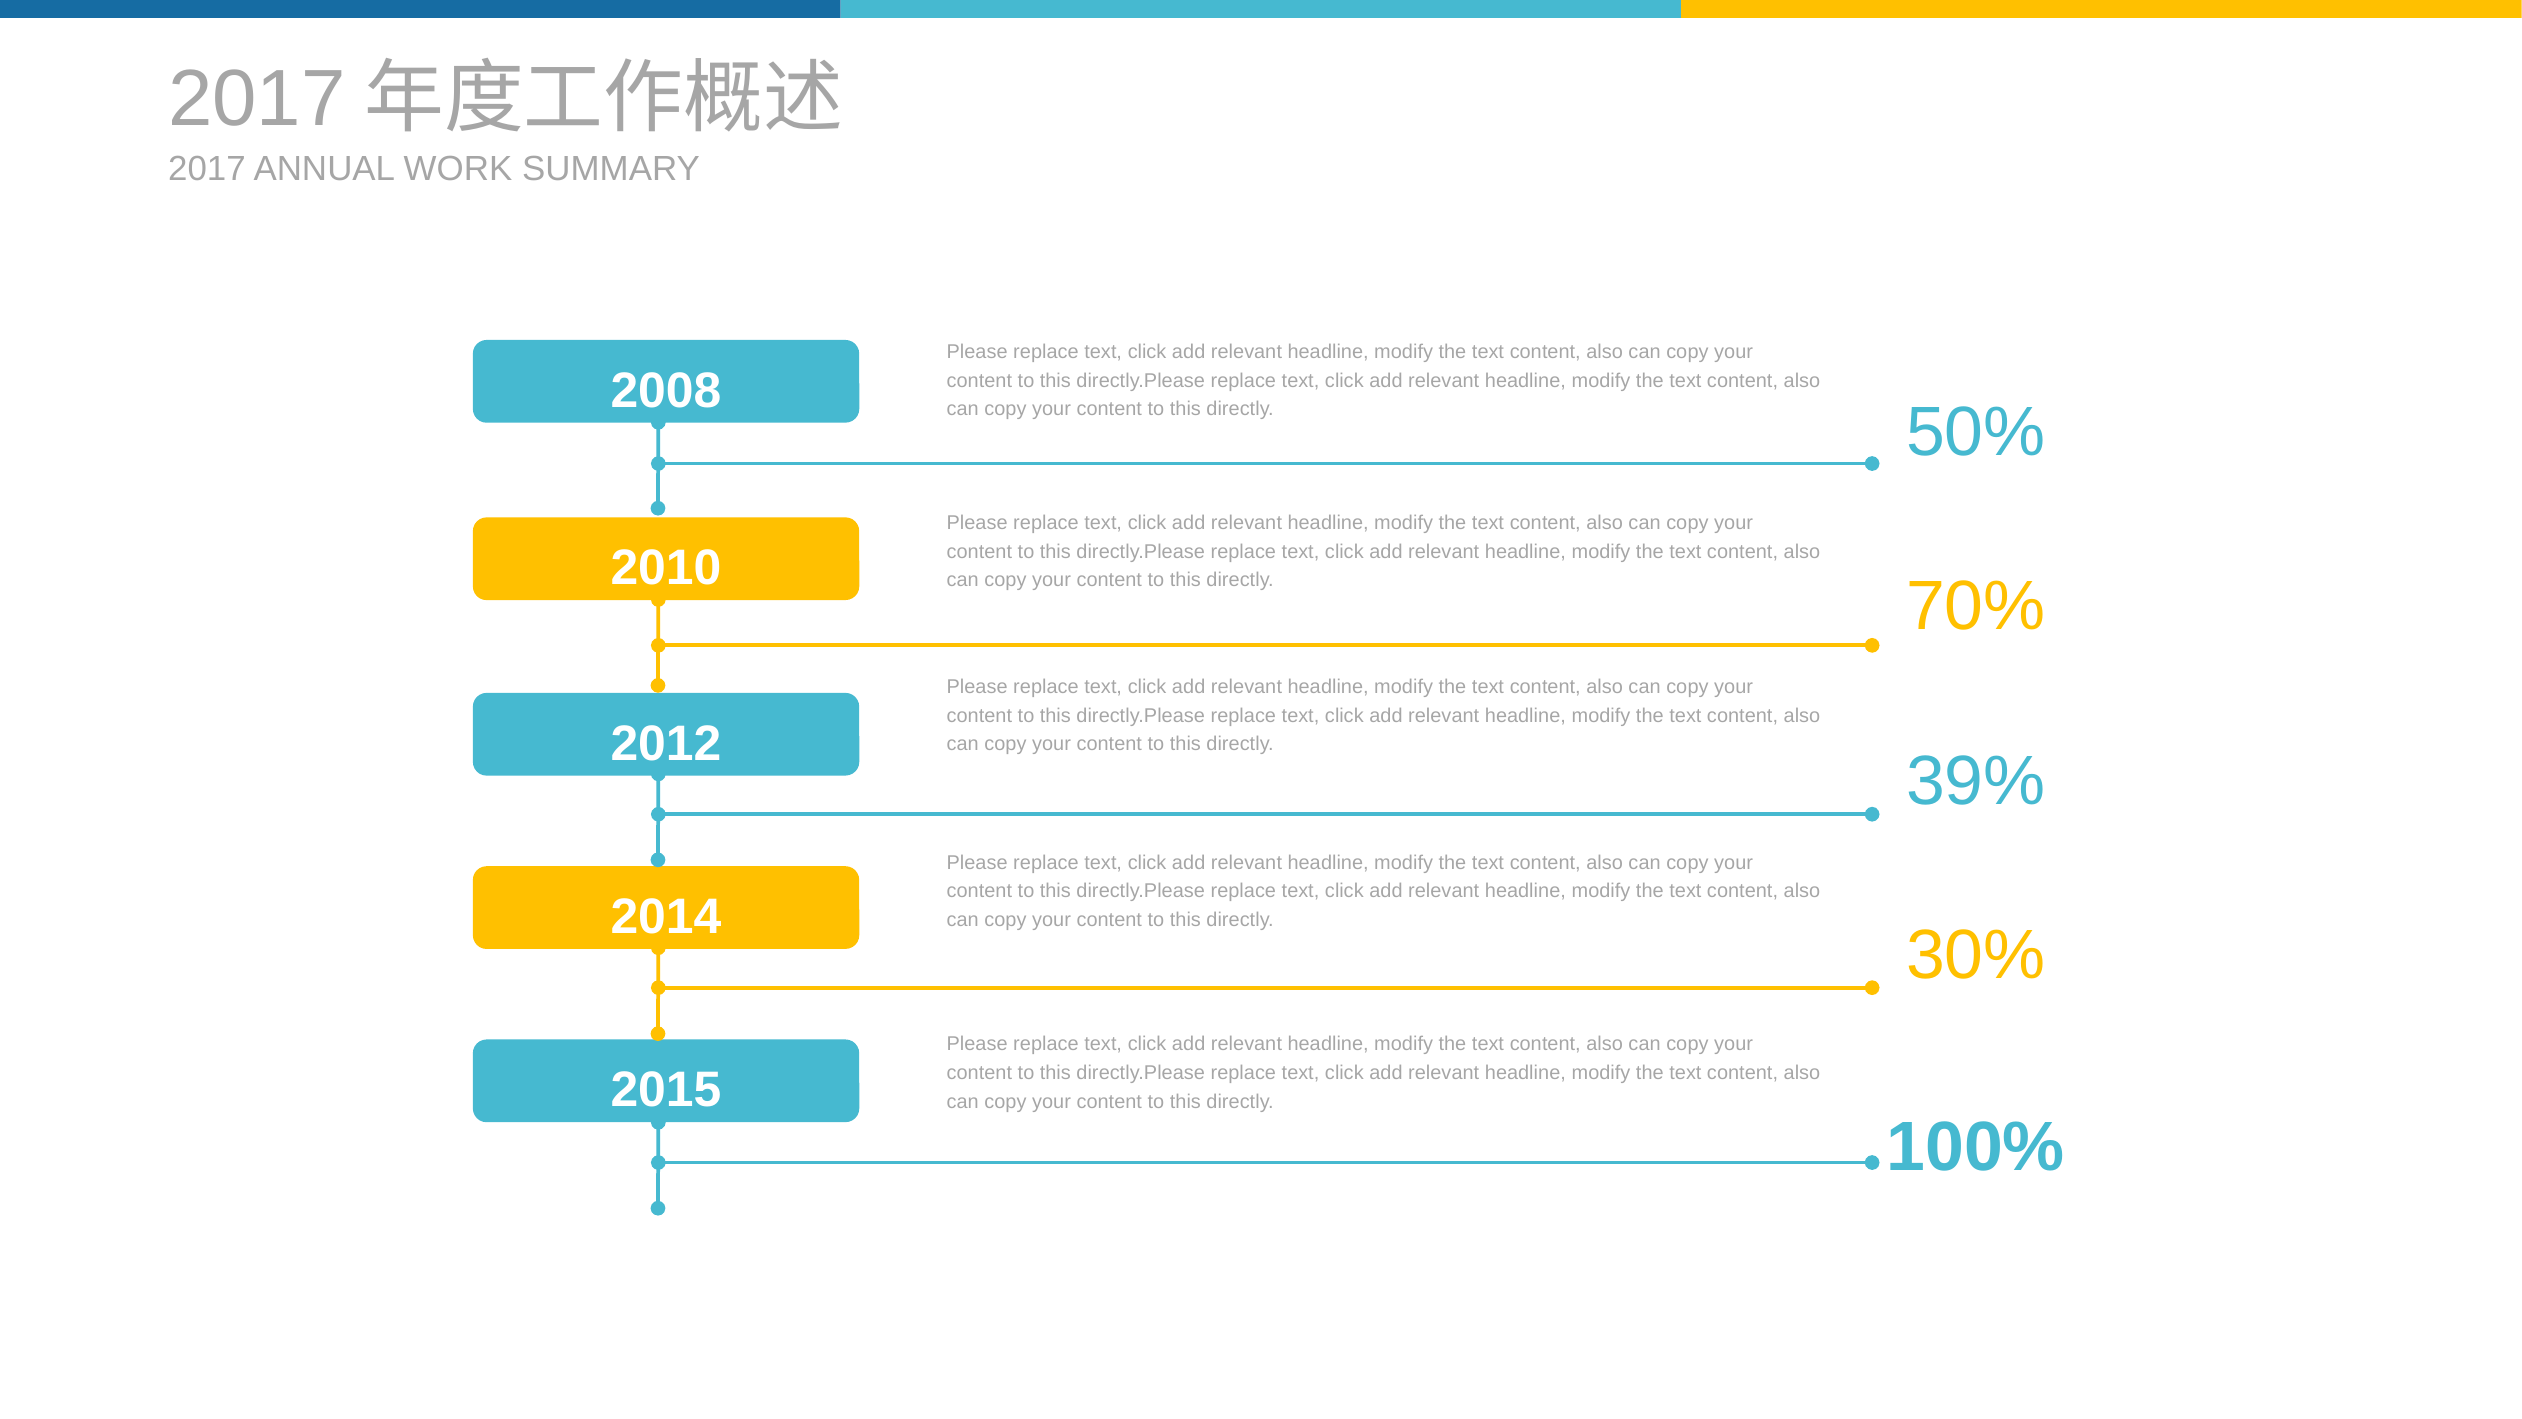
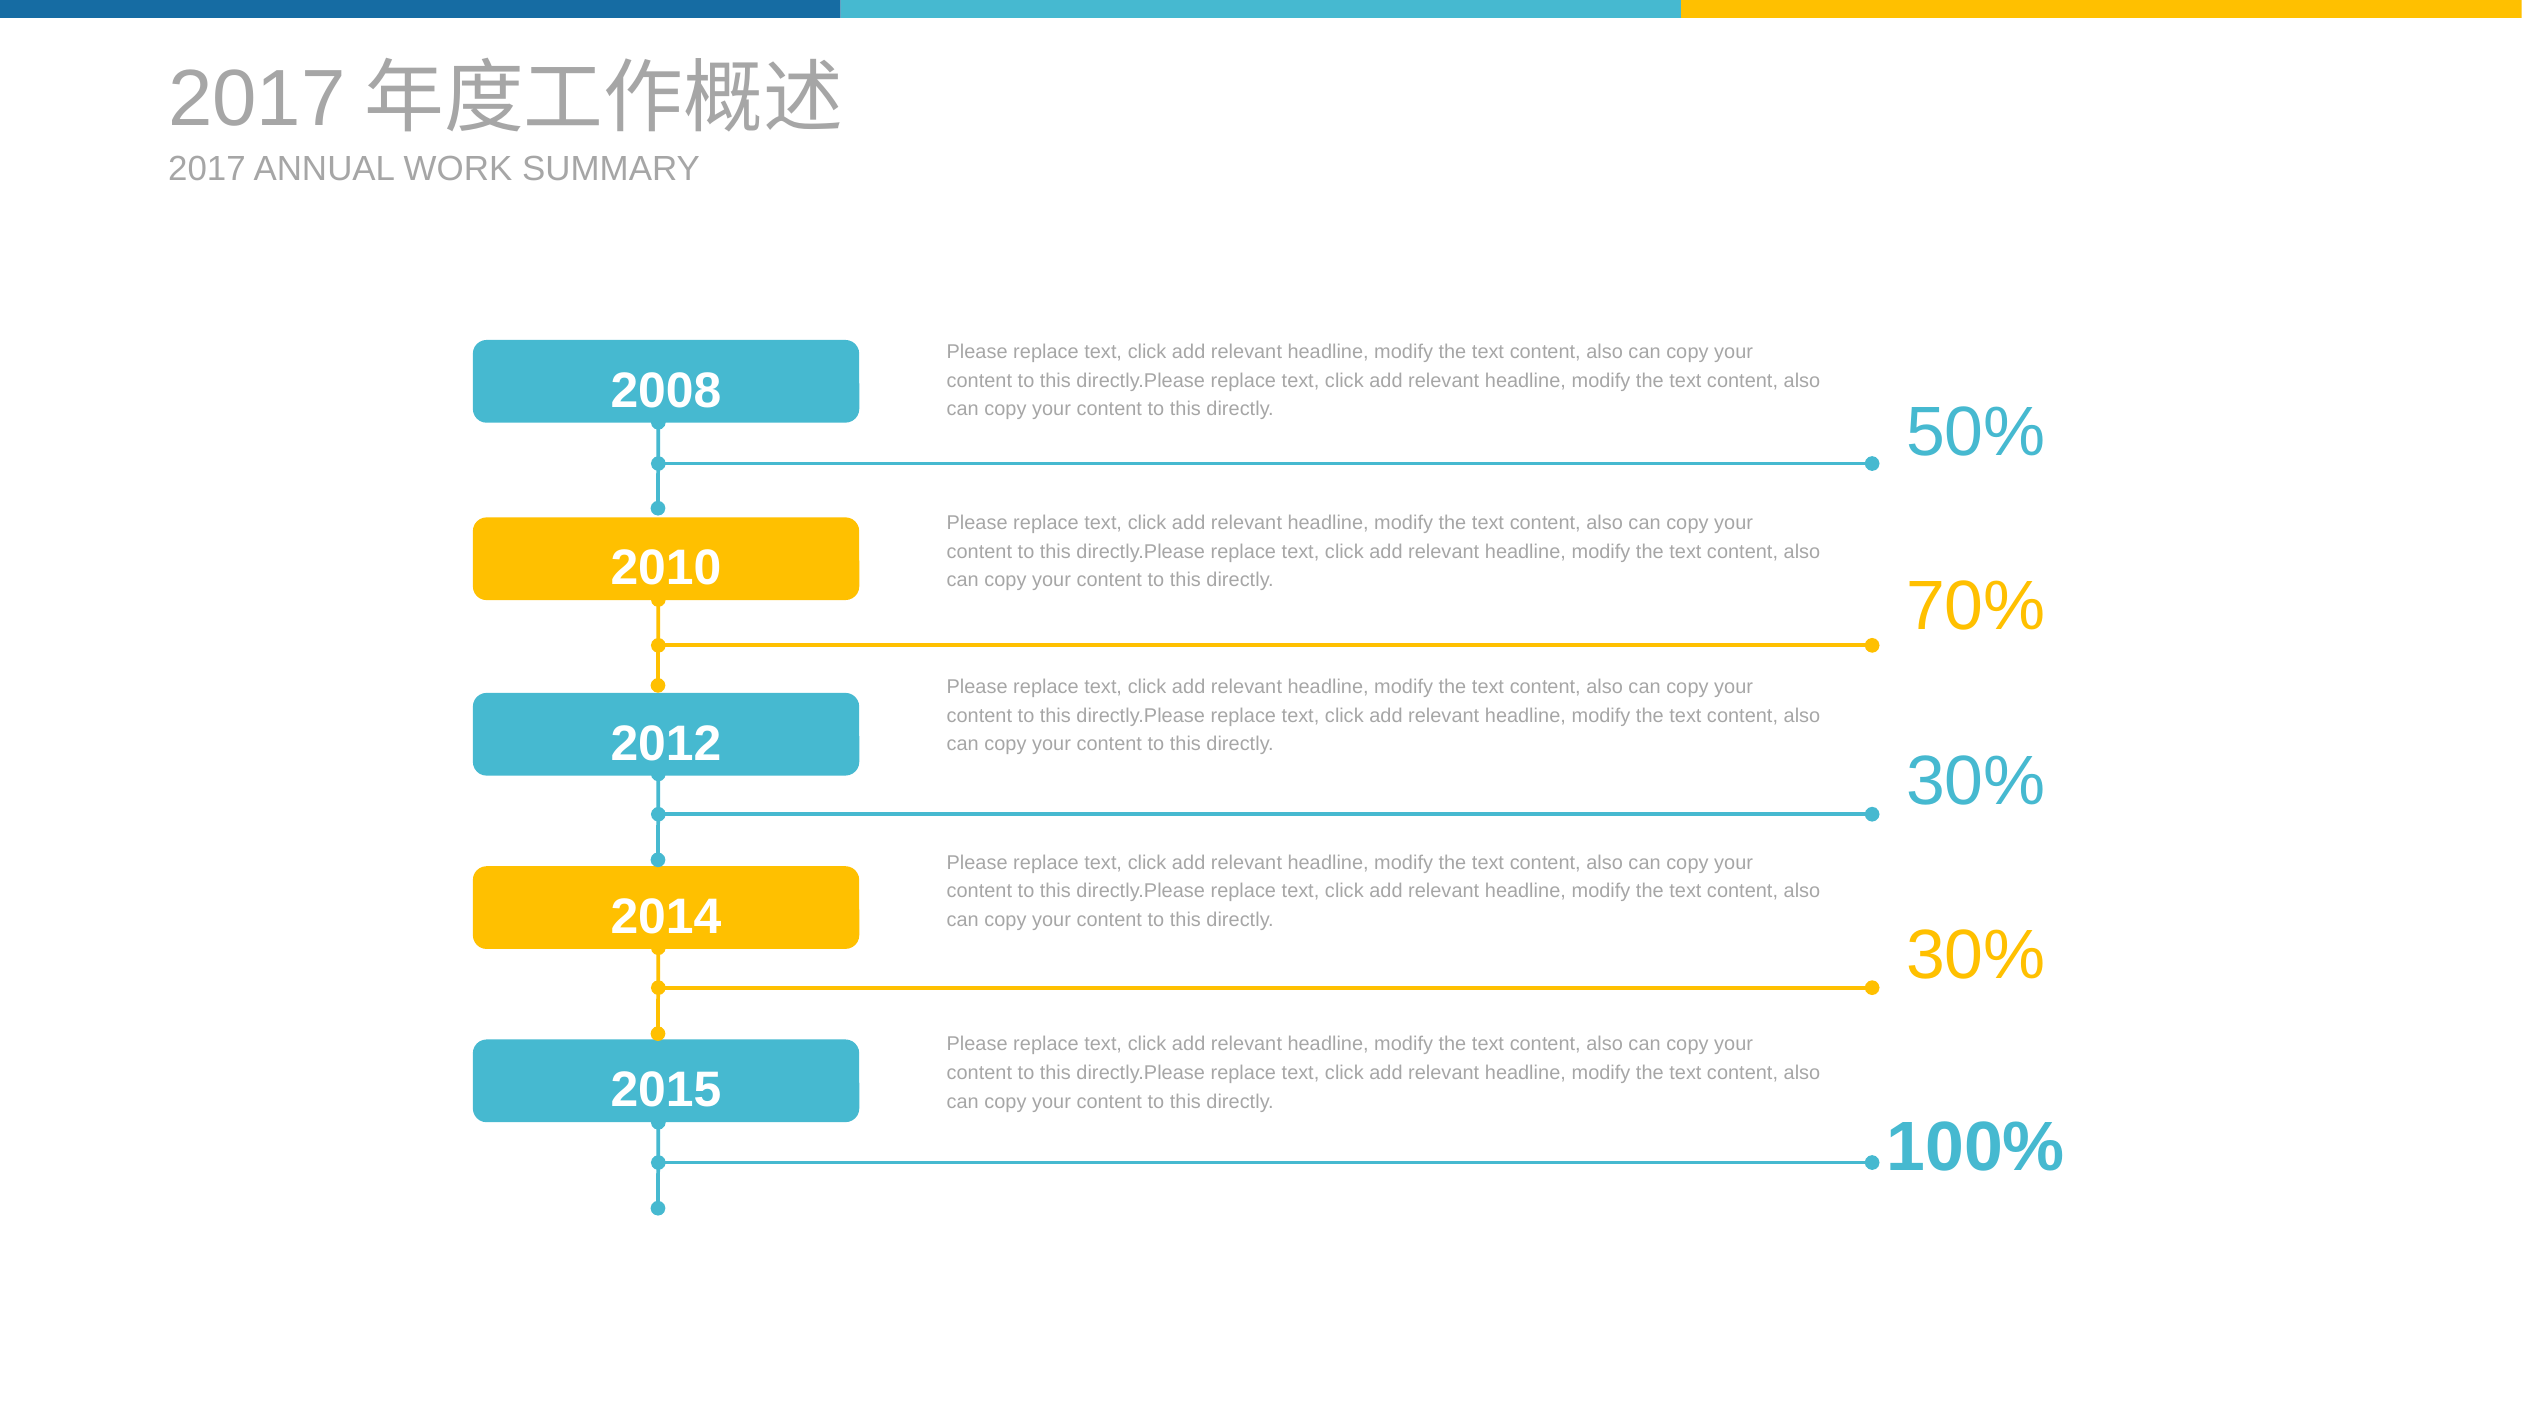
39%: 39% -> 30% (1976, 781)
